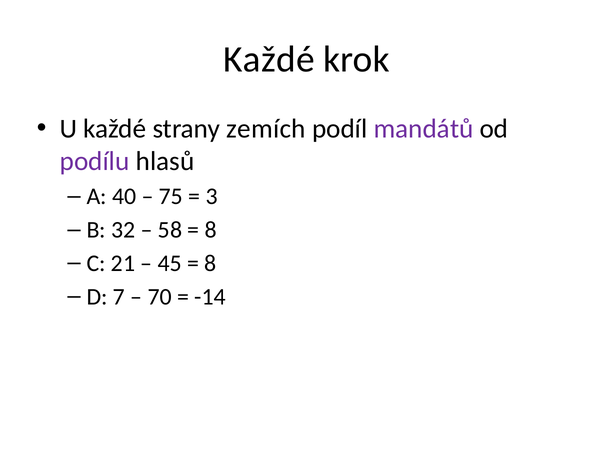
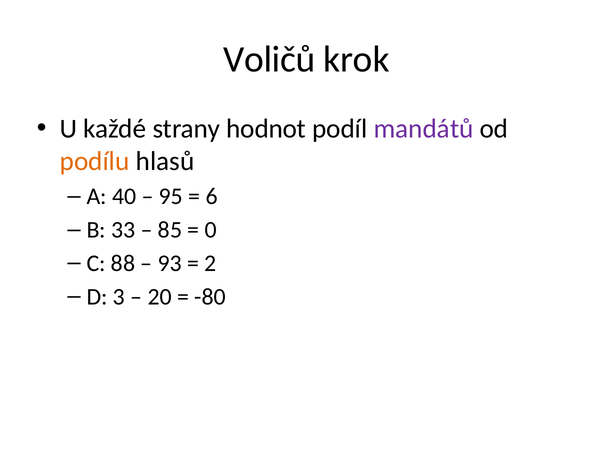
Každé: Každé -> Voličů (269, 59)
zemích: zemích -> hodnot (266, 129)
podílu colour: purple -> orange (95, 161)
75: 75 -> 95 (171, 196)
3: 3 -> 6 (212, 196)
32: 32 -> 33 (123, 230)
58: 58 -> 85 (170, 230)
8: 8 -> 0 (211, 230)
21: 21 -> 88 (123, 263)
45: 45 -> 93 (170, 263)
8: 8 -> 2 (210, 263)
7: 7 -> 3 (119, 296)
70: 70 -> 20 (160, 296)
-14: -14 -> -80 (210, 296)
